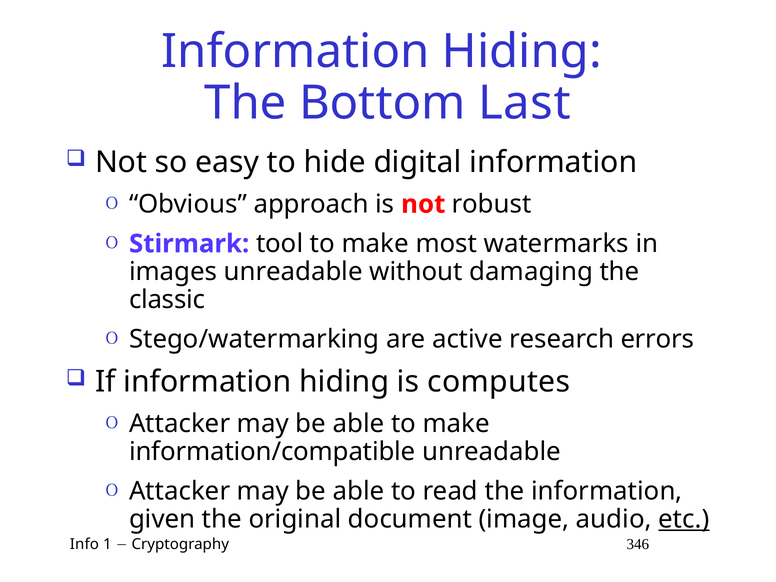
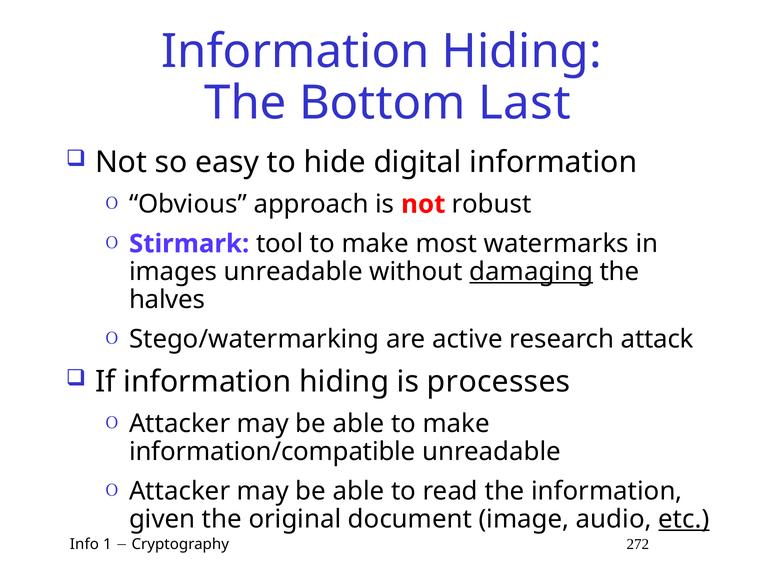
damaging underline: none -> present (531, 272)
classic: classic -> halves (167, 300)
errors: errors -> attack (657, 339)
computes: computes -> processes (499, 382)
346: 346 -> 272 (638, 544)
